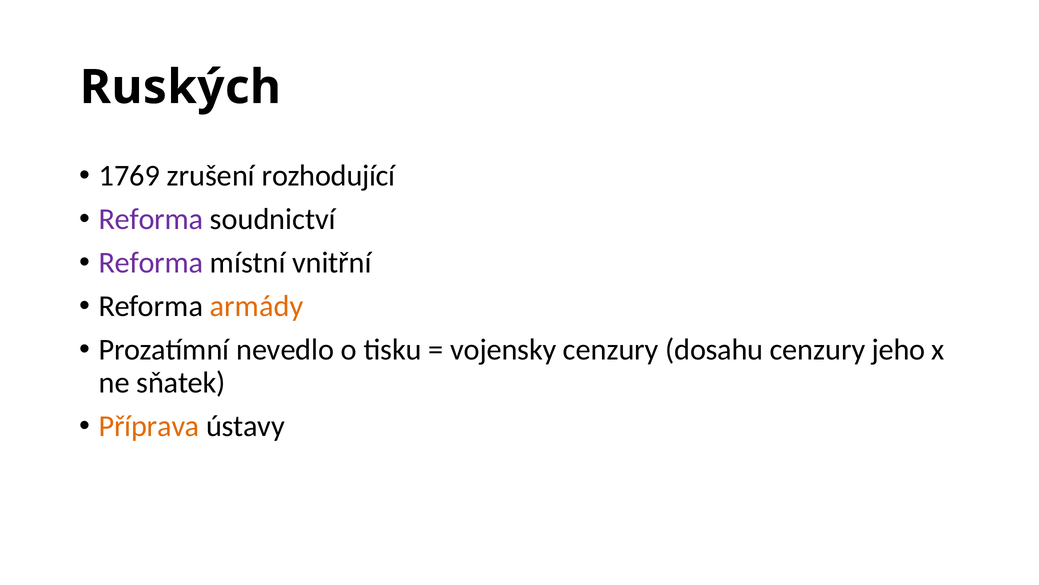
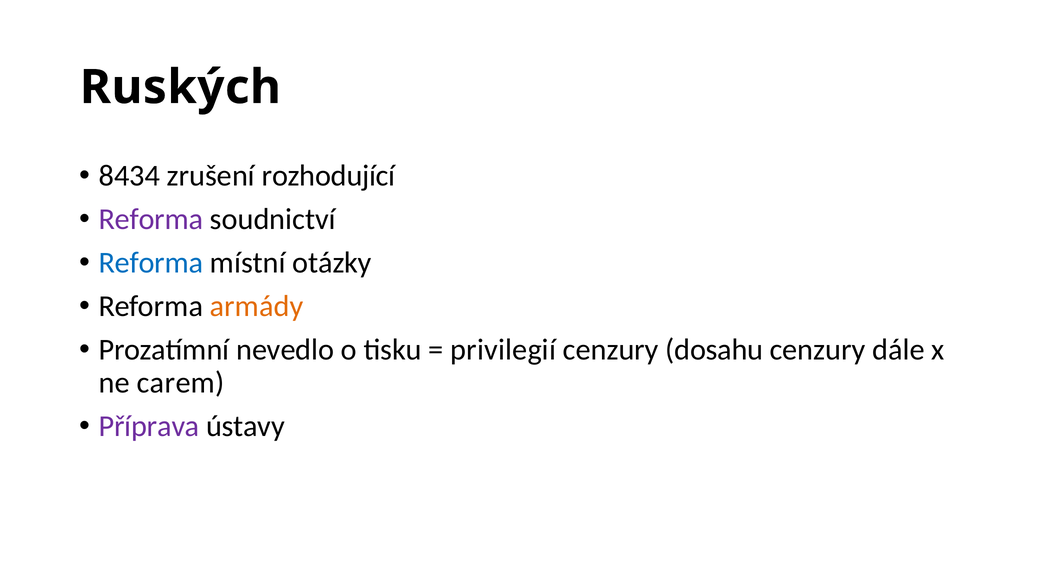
1769: 1769 -> 8434 (129, 176)
Reforma colour: purple -> blue (151, 263)
vnitřní: vnitřní -> otázky (332, 263)
vojensky: vojensky -> privilegií (503, 350)
jeho: jeho -> dále (898, 350)
sňatek: sňatek -> carem (181, 382)
Příprava colour: orange -> purple (149, 426)
